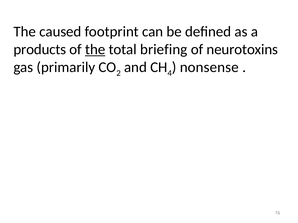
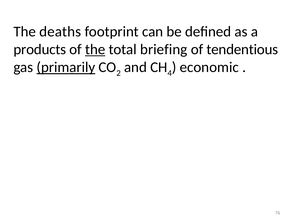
caused: caused -> deaths (60, 32)
neurotoxins: neurotoxins -> tendentious (242, 50)
primarily underline: none -> present (66, 67)
nonsense: nonsense -> economic (209, 67)
